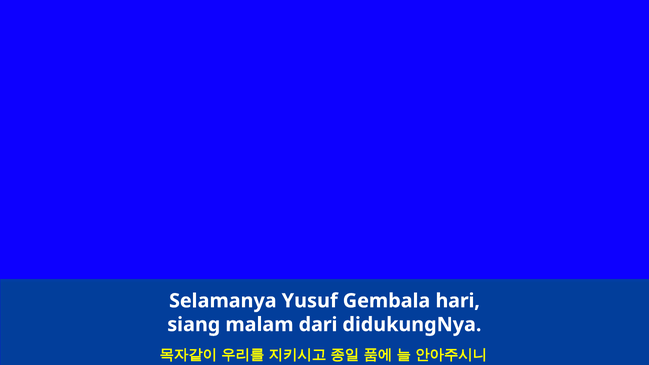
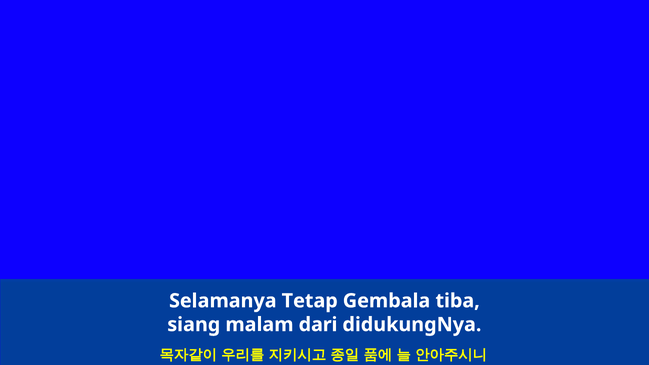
Yusuf: Yusuf -> Tetap (310, 301)
hari: hari -> tiba (458, 301)
